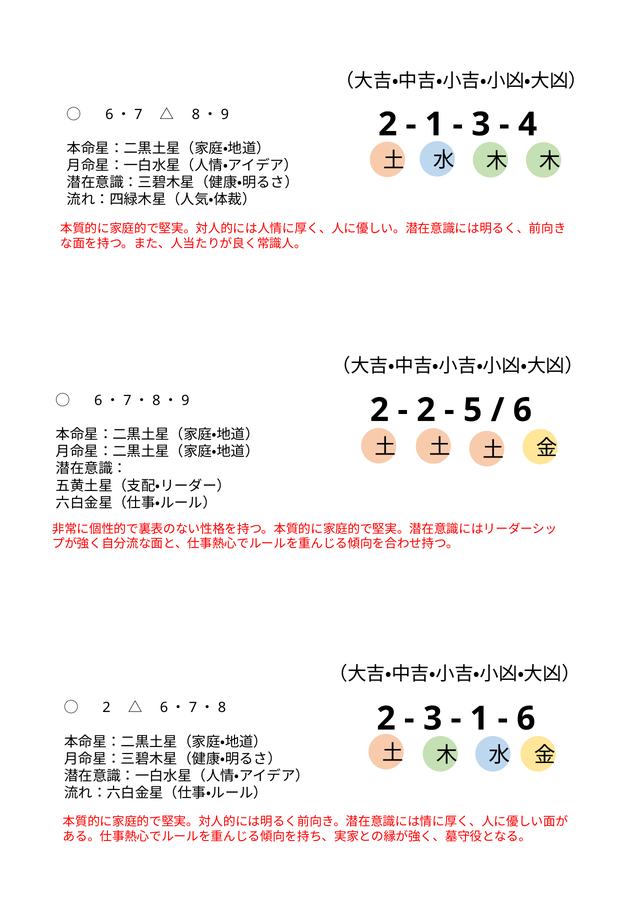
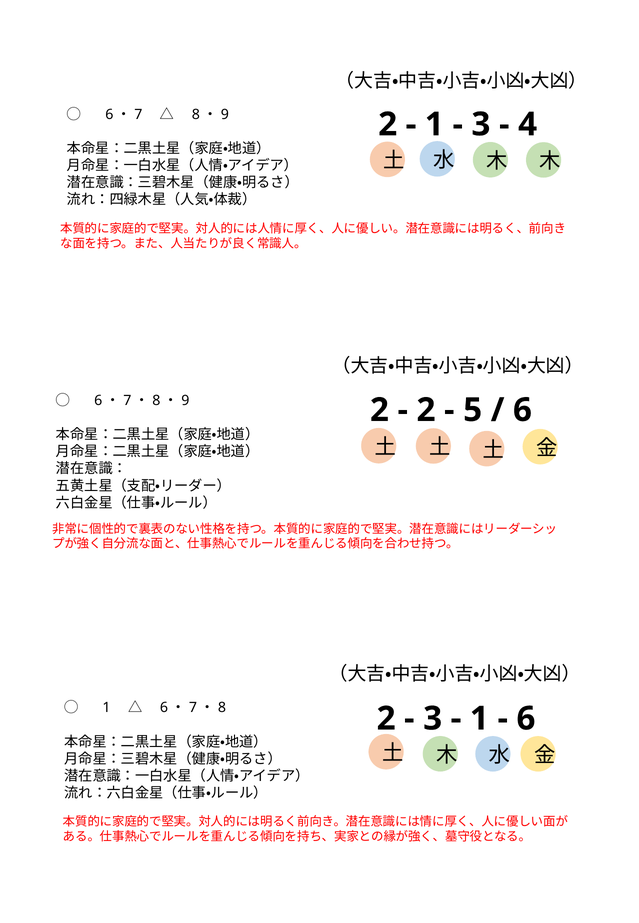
2: 2 -> 1 (106, 708)
